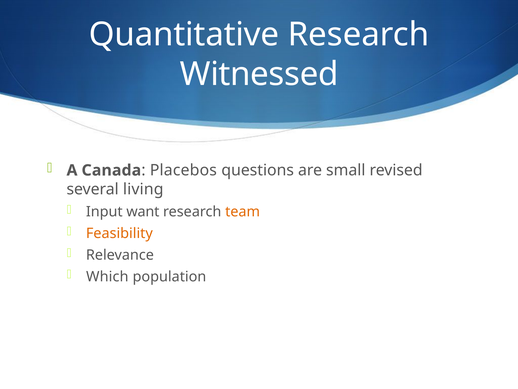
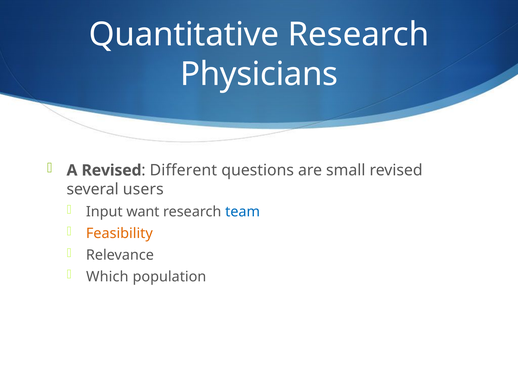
Witnessed: Witnessed -> Physicians (259, 74)
A Canada: Canada -> Revised (112, 170)
Placebos: Placebos -> Different (183, 170)
living: living -> users (143, 189)
team colour: orange -> blue (243, 211)
